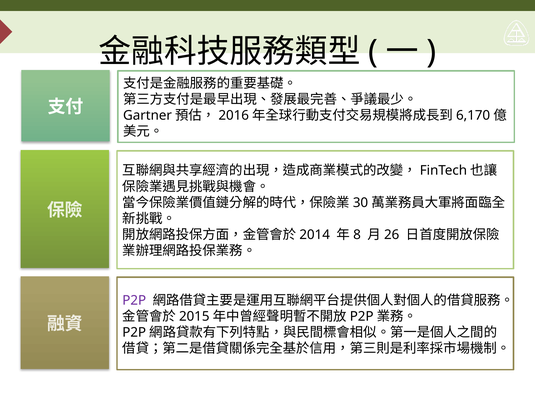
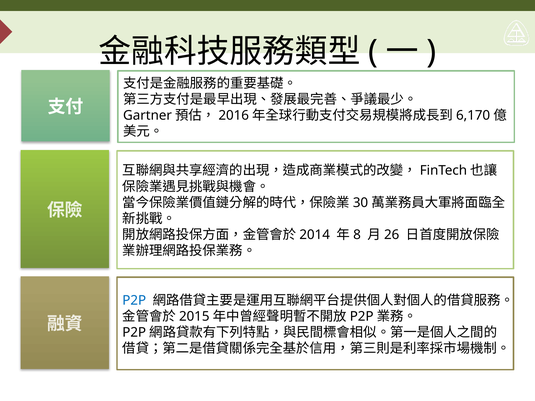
P2P colour: purple -> blue (134, 300)
